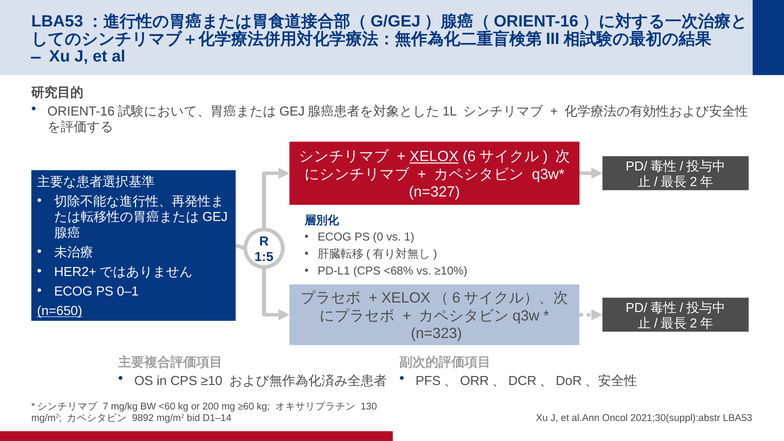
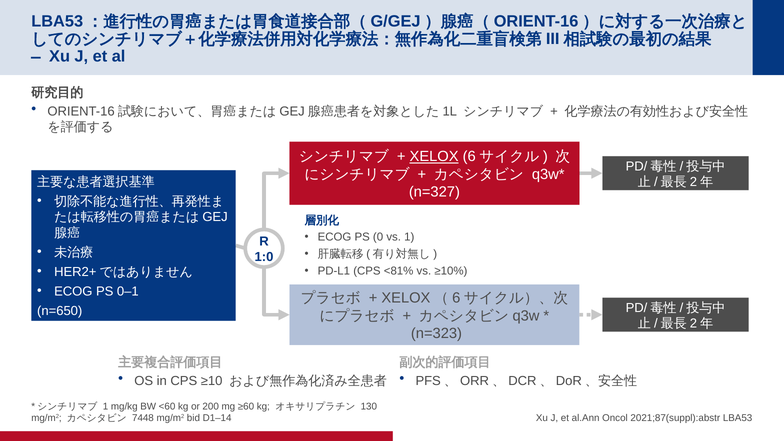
1:5: 1:5 -> 1:0 (264, 257)
<68%: <68% -> <81% (399, 271)
n=650 underline: present -> none (60, 311)
7: 7 -> 1 (106, 406)
9892: 9892 -> 7448 (143, 418)
2021;30(suppl):abstr: 2021;30(suppl):abstr -> 2021;87(suppl):abstr (675, 418)
